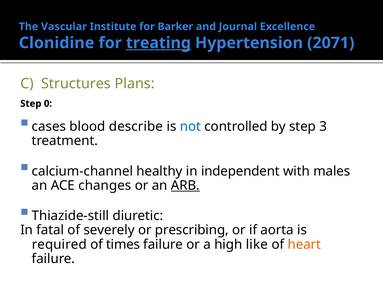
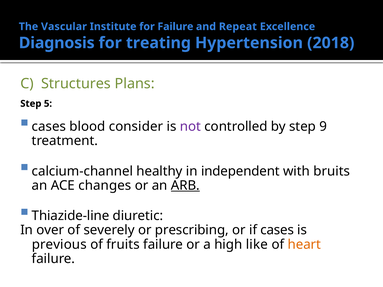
for Barker: Barker -> Failure (175, 27)
Journal: Journal -> Repeat (238, 27)
Clonidine: Clonidine -> Diagnosis (57, 43)
treating underline: present -> none (158, 43)
2071: 2071 -> 2018 (331, 43)
0: 0 -> 5 (48, 104)
describe: describe -> consider (136, 127)
not colour: blue -> purple (190, 127)
3: 3 -> 9 (323, 127)
males: males -> bruits (332, 171)
Thiazide-still: Thiazide-still -> Thiazide-line (70, 216)
fatal: fatal -> over (50, 230)
if aorta: aorta -> cases (277, 230)
required: required -> previous (59, 245)
times: times -> fruits (123, 245)
